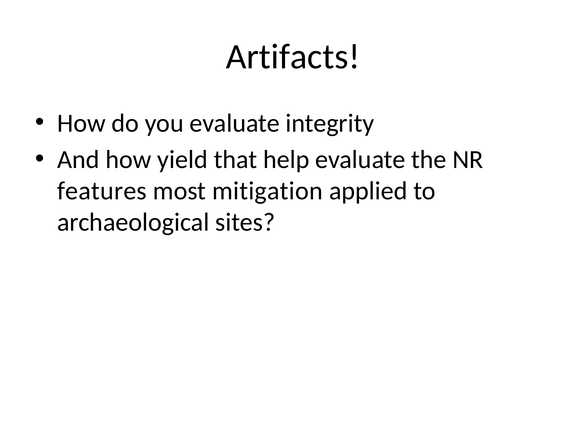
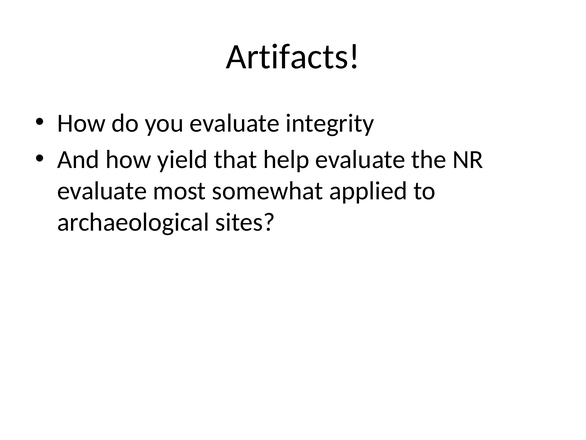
features: features -> evaluate (102, 191)
mitigation: mitigation -> somewhat (268, 191)
